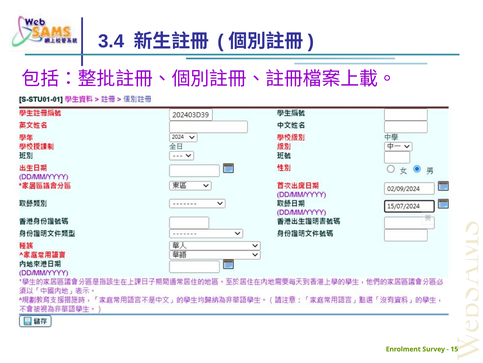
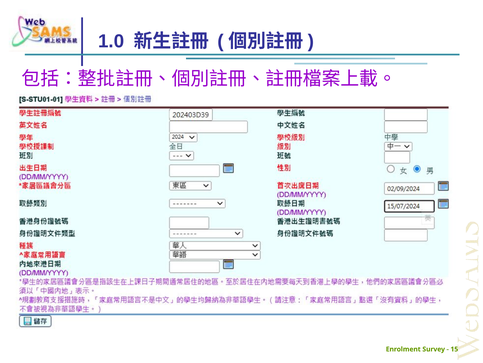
3.4: 3.4 -> 1.0 (111, 41)
